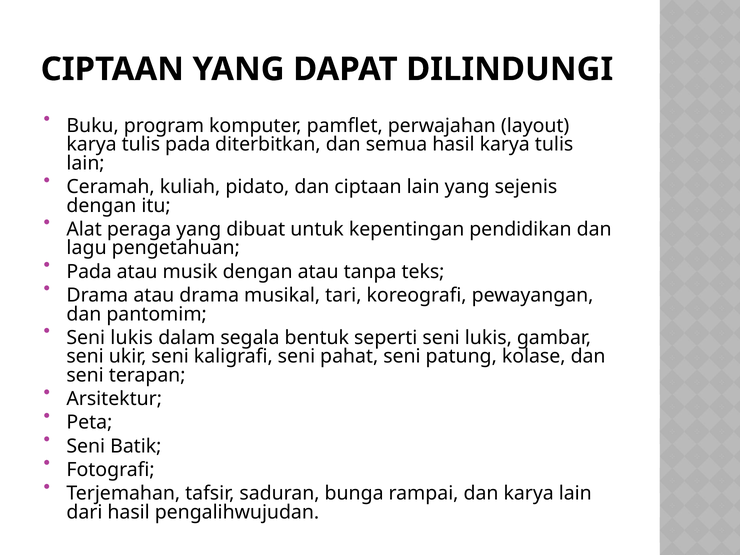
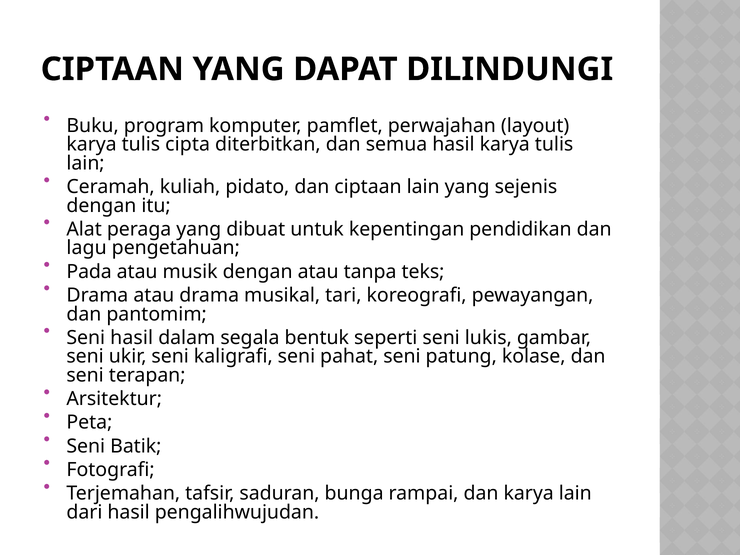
tulis pada: pada -> cipta (188, 145)
lukis: lukis -> hasil (132, 338)
